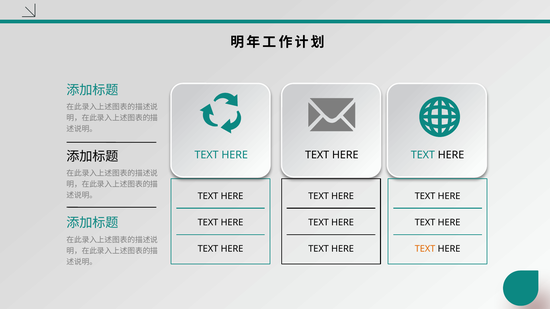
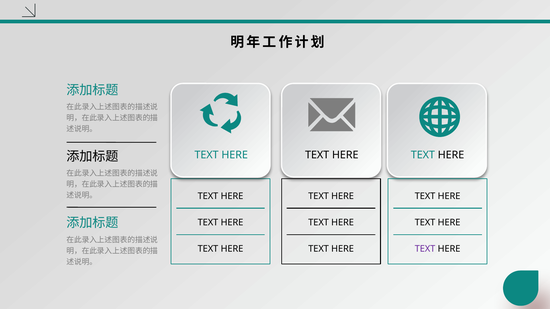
TEXT colour: orange -> purple (425, 249)
